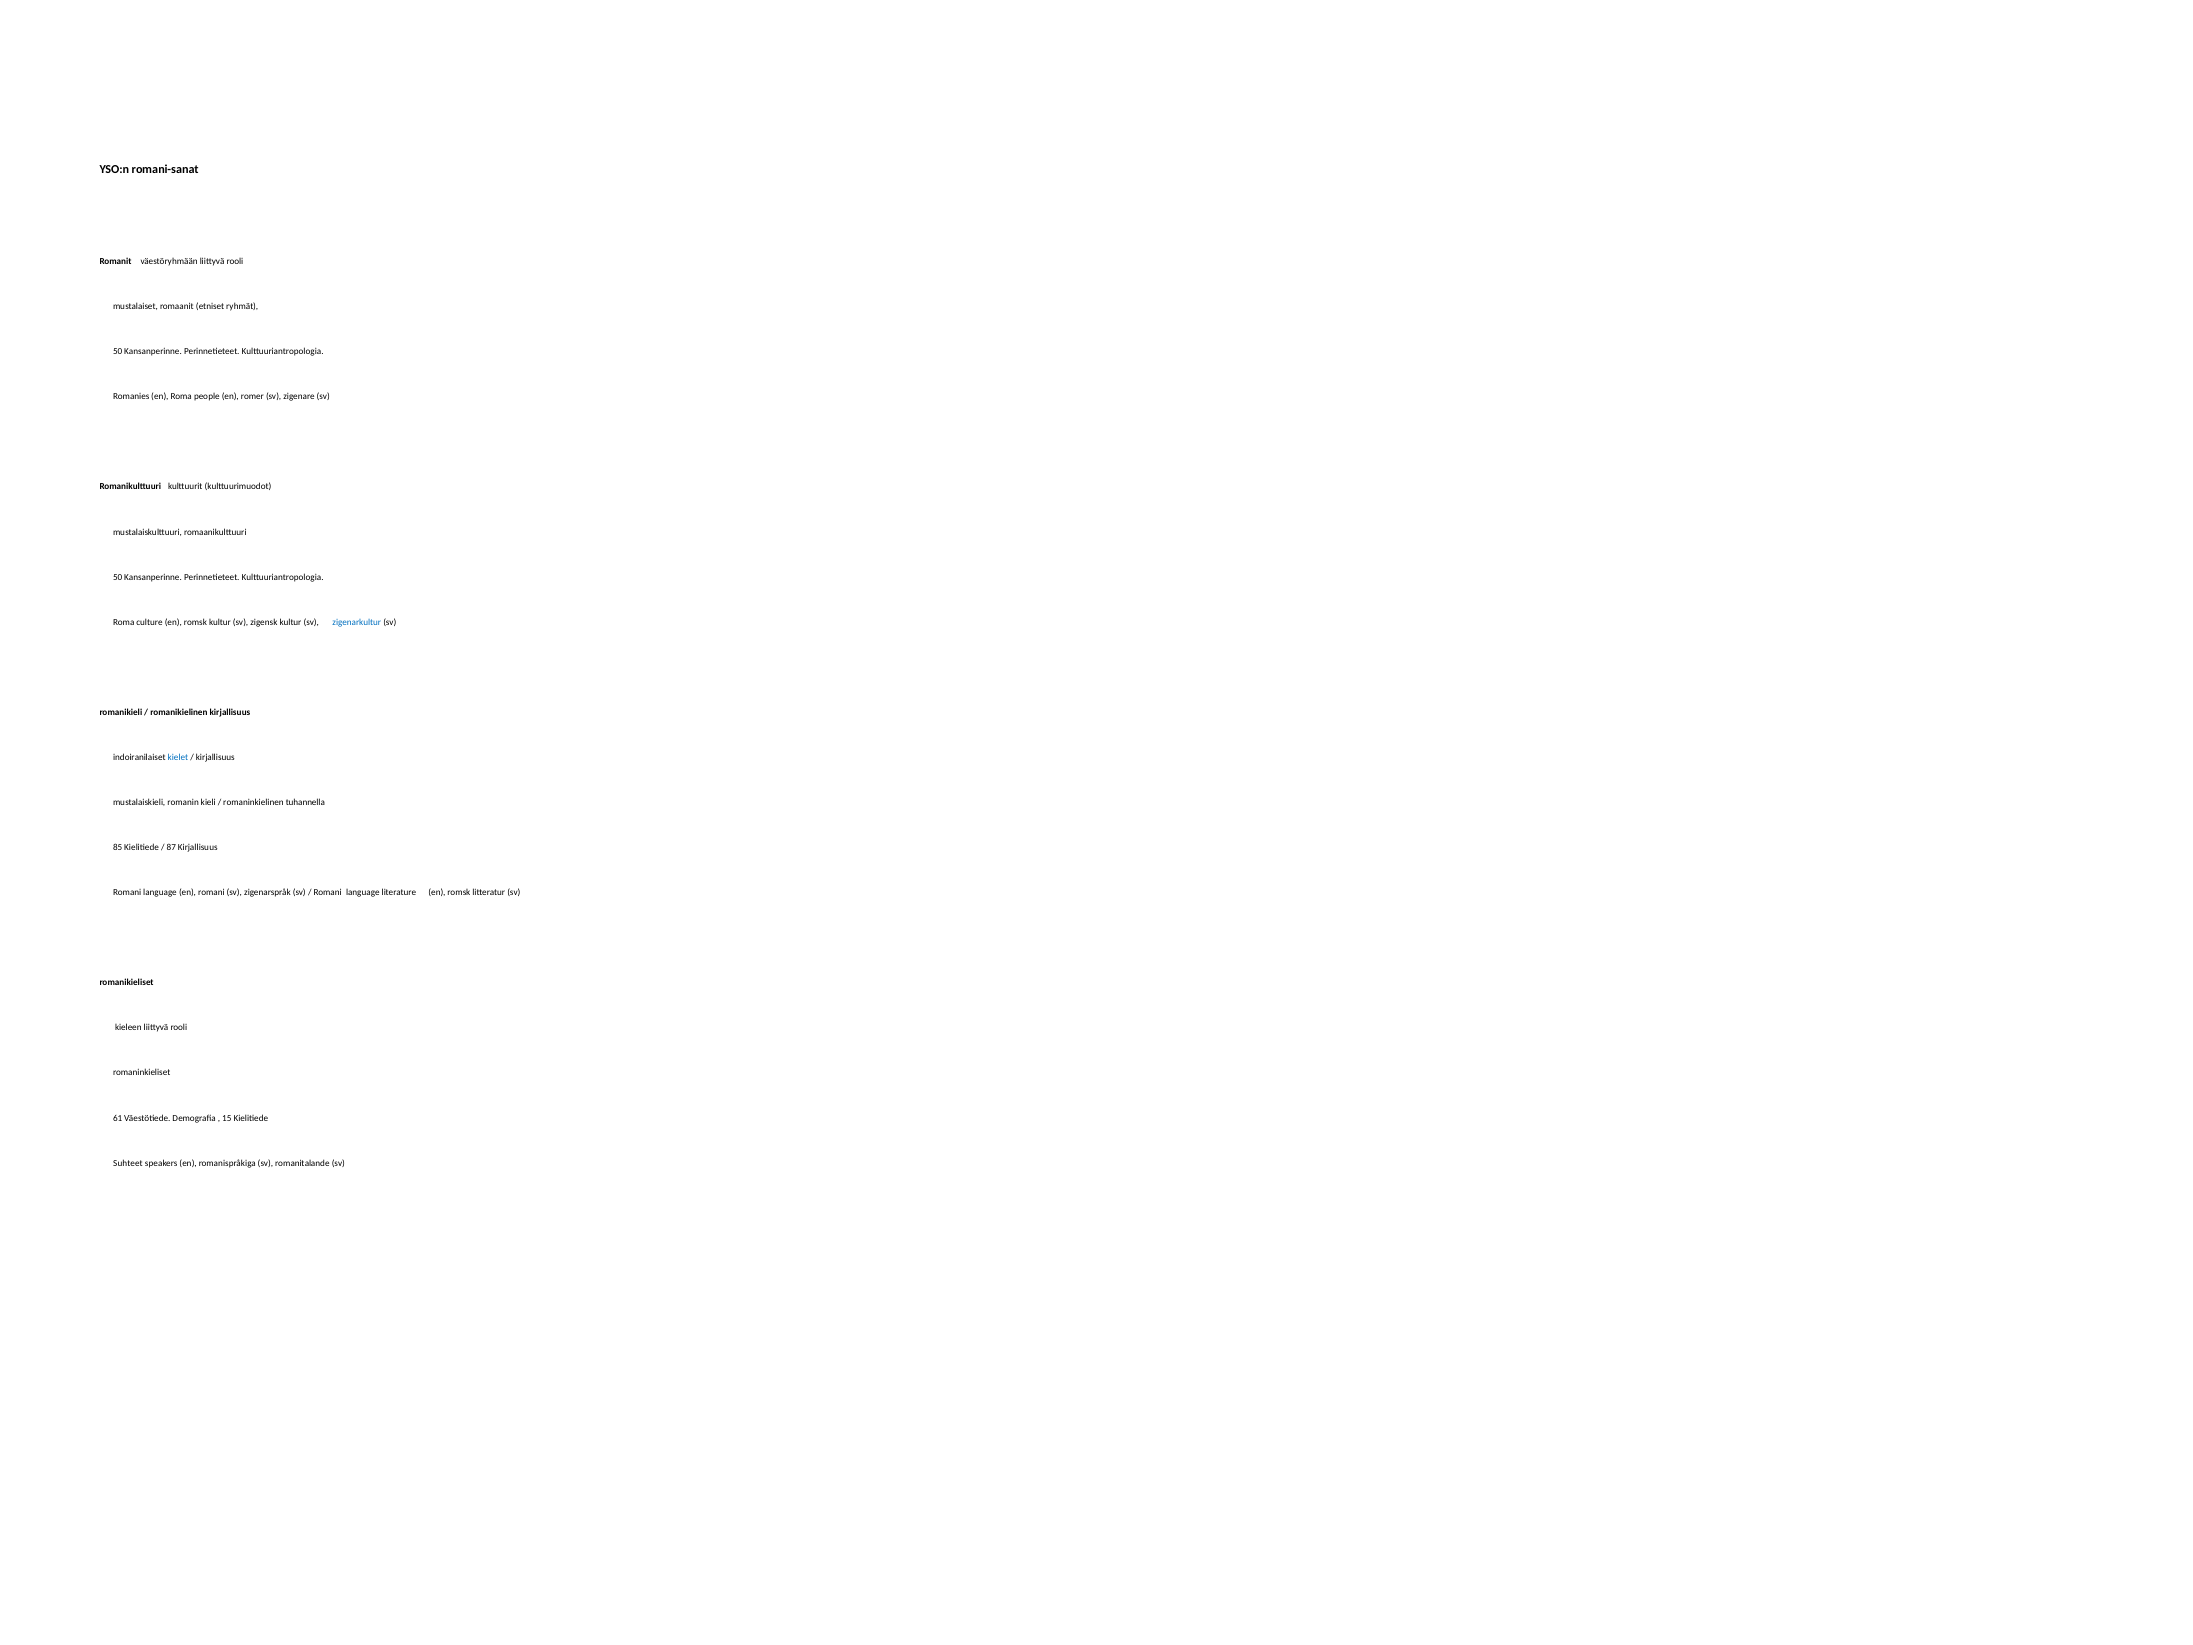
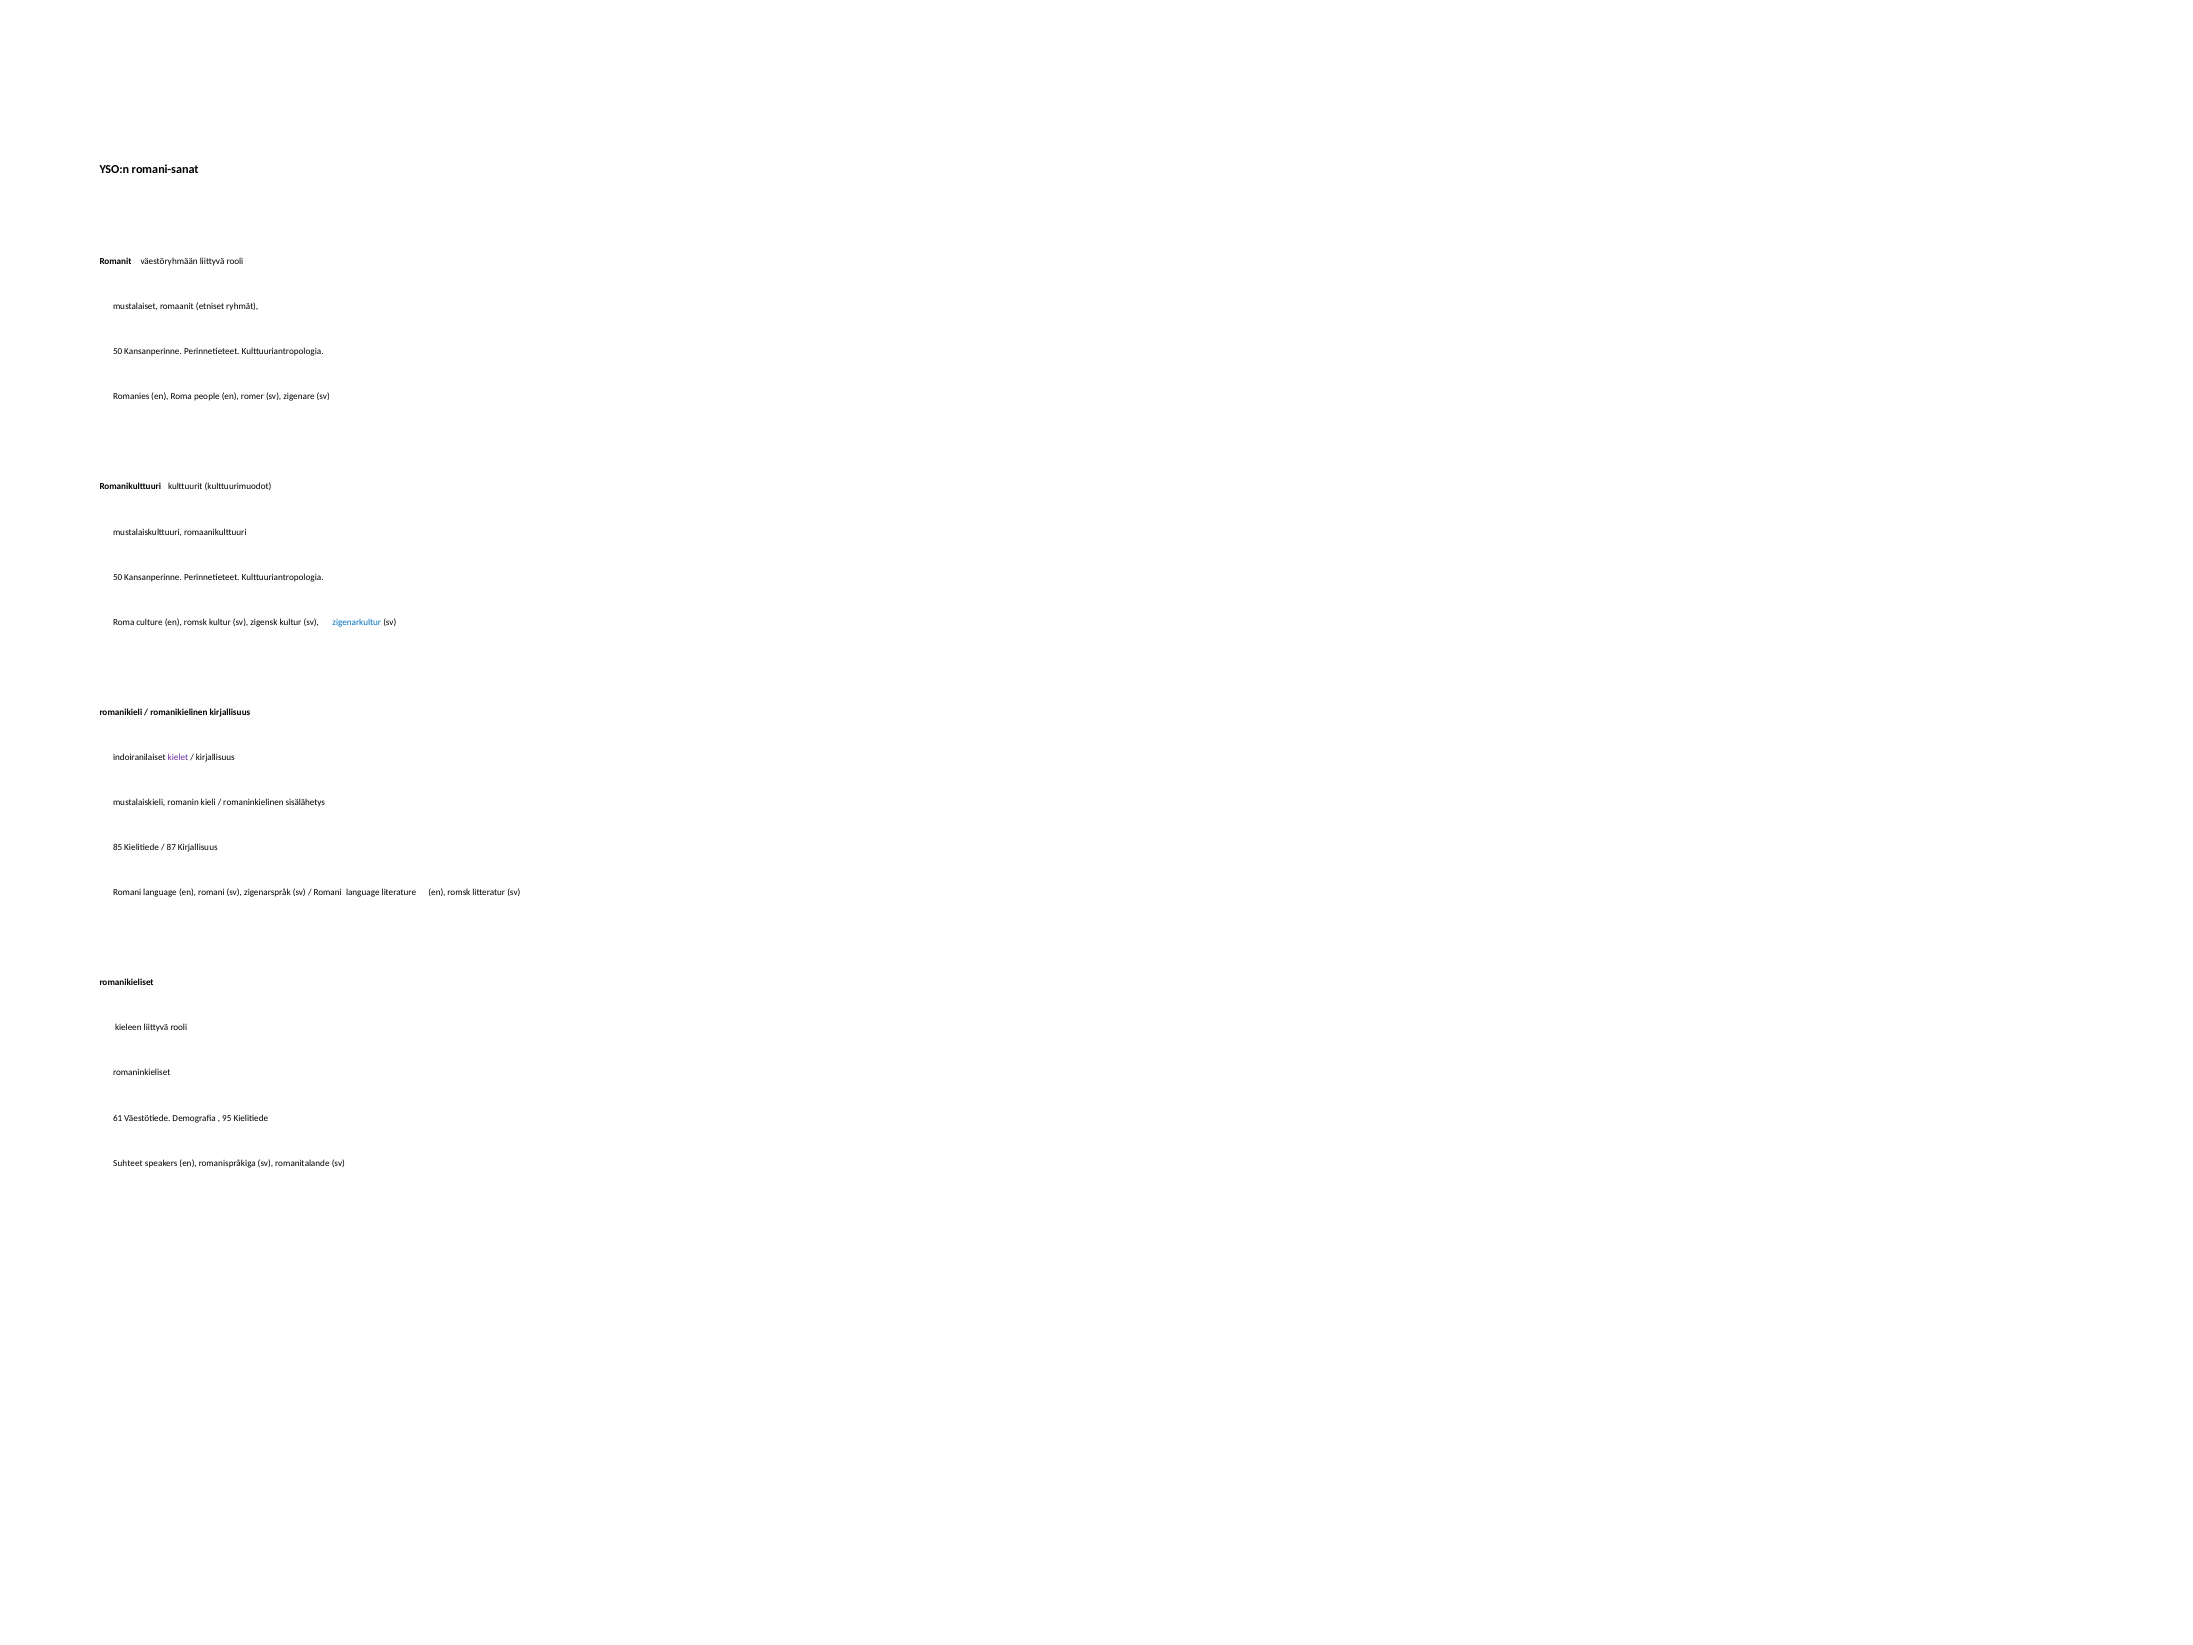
kielet colour: blue -> purple (178, 757)
tuhannella: tuhannella -> sisälähetys (305, 802)
15: 15 -> 95 (227, 1118)
